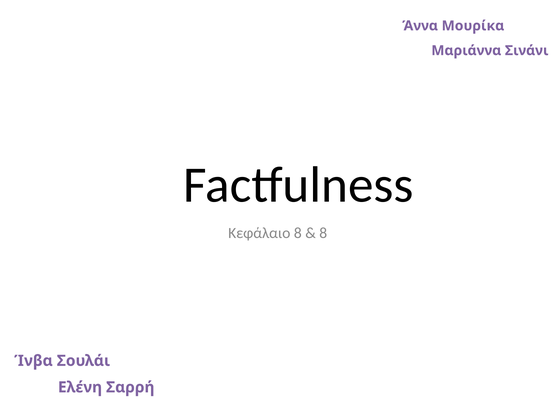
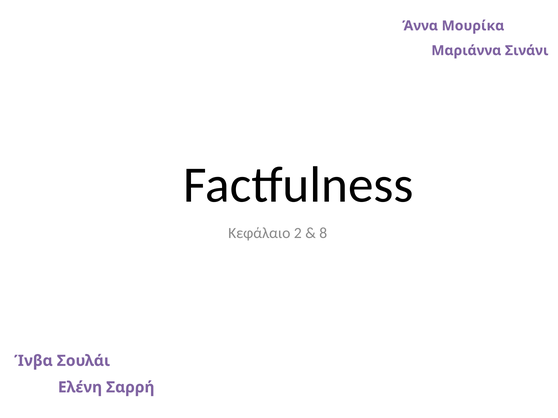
Κεφάλαιο 8: 8 -> 2 (298, 233)
